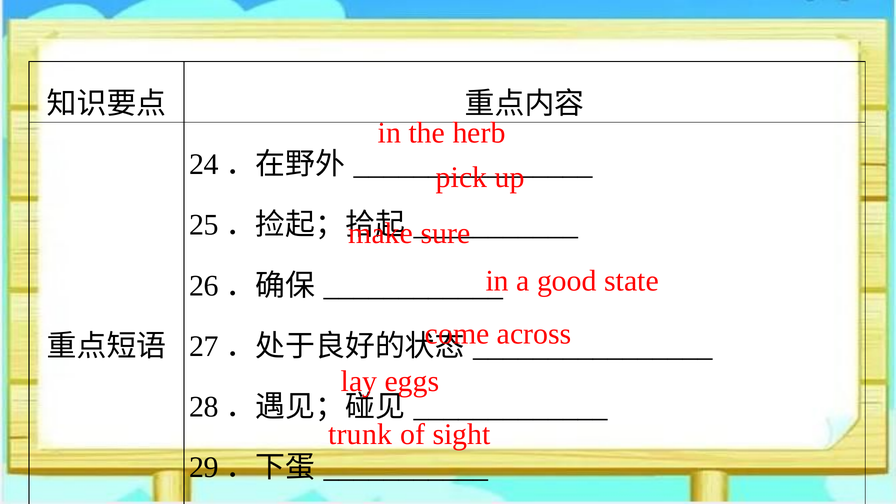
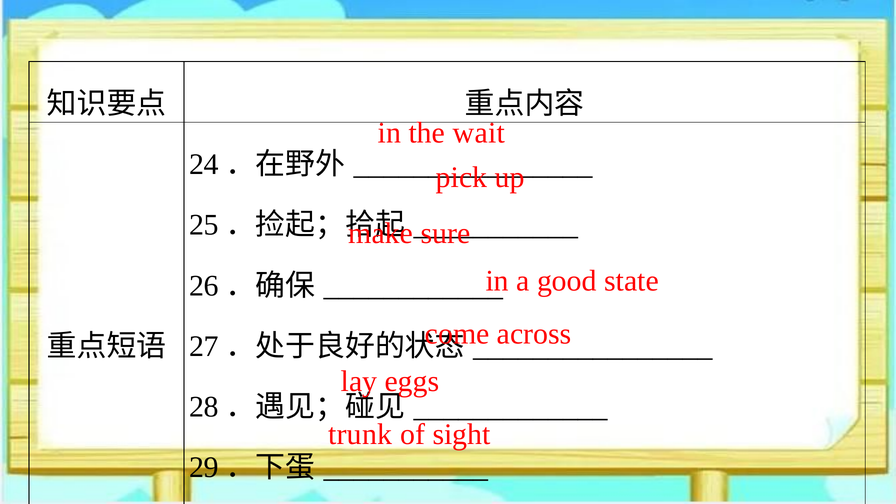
herb: herb -> wait (479, 133)
